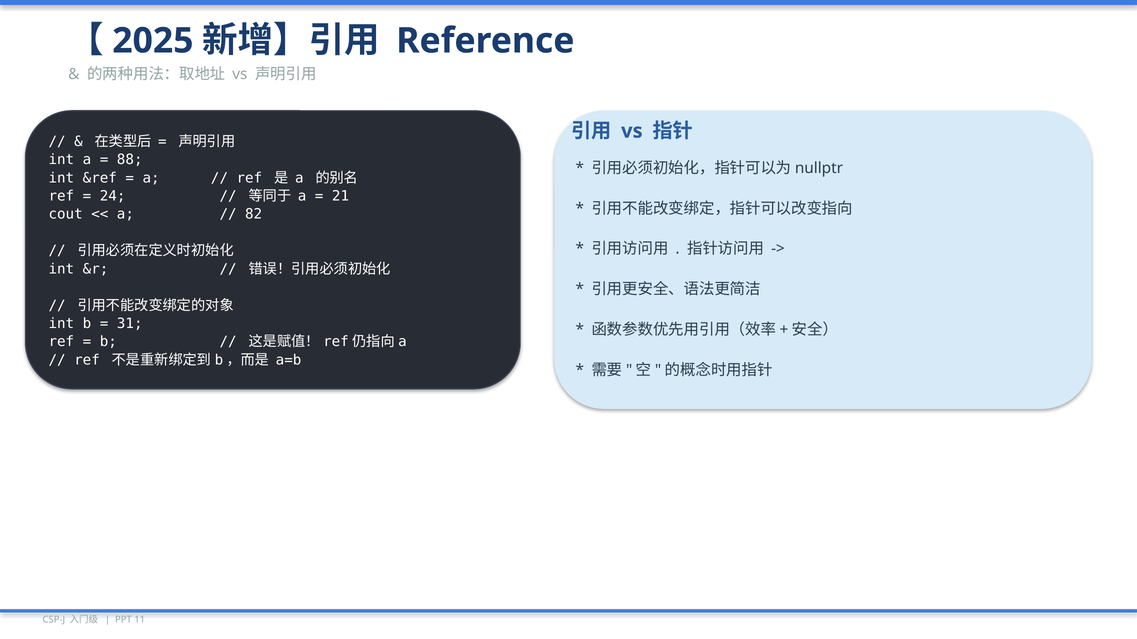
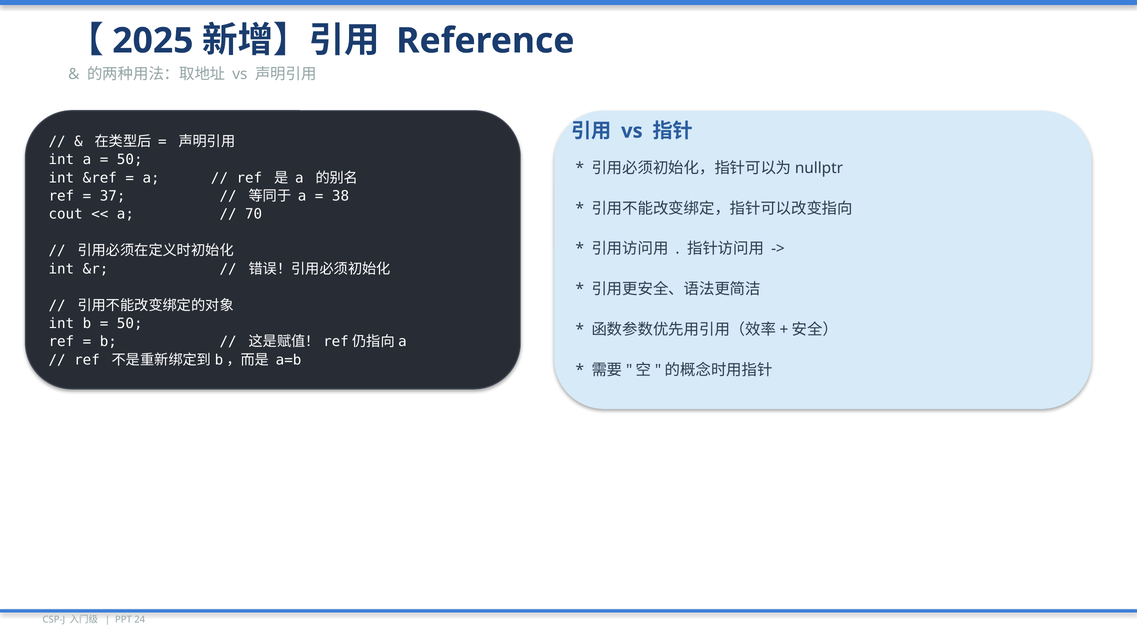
88: 88 -> 50 (130, 160)
24: 24 -> 37 (113, 196)
21: 21 -> 38 (340, 196)
82: 82 -> 70 (254, 214)
31: 31 -> 50 (130, 324)
11: 11 -> 24 (140, 620)
